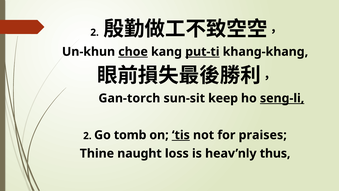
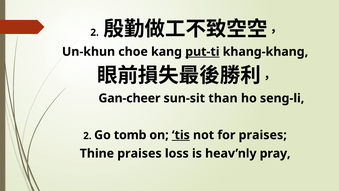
choe underline: present -> none (133, 52)
Gan-torch: Gan-torch -> Gan-cheer (129, 98)
keep: keep -> than (223, 98)
seng-li underline: present -> none (282, 98)
Thine naught: naught -> praises (139, 153)
thus: thus -> pray (275, 153)
